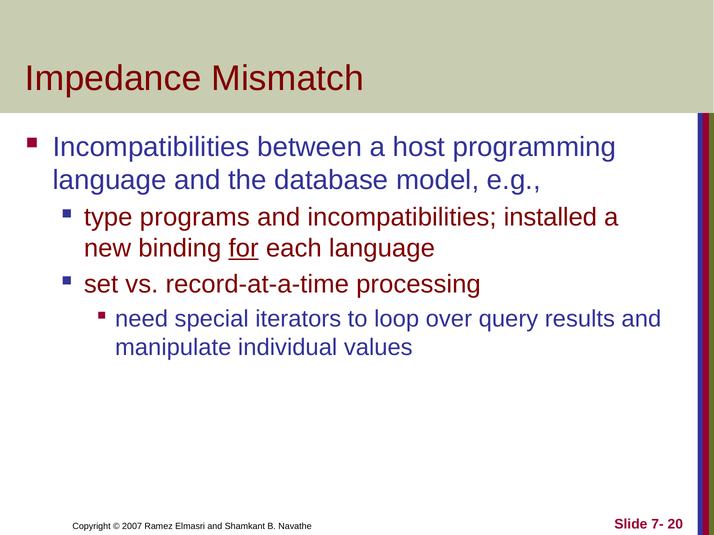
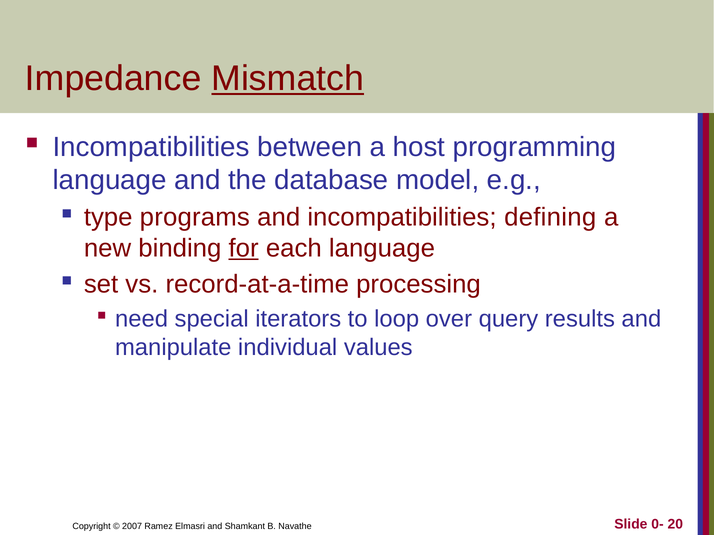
Mismatch underline: none -> present (288, 79)
installed: installed -> defining (550, 218)
7-: 7- -> 0- (658, 525)
